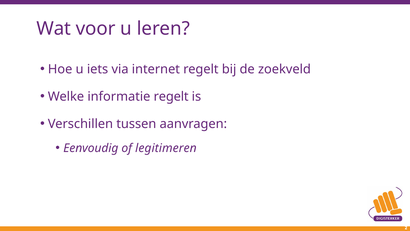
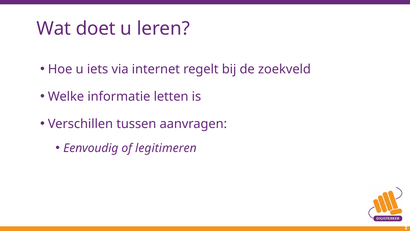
voor: voor -> doet (96, 29)
informatie regelt: regelt -> letten (171, 96)
